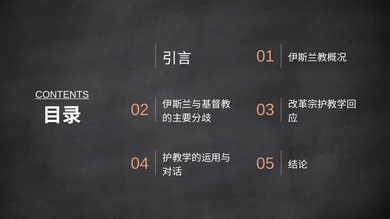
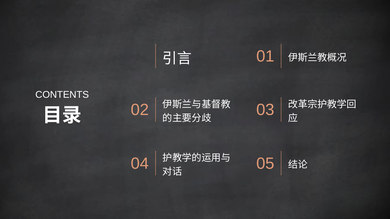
CONTENTS underline: present -> none (62, 95)
